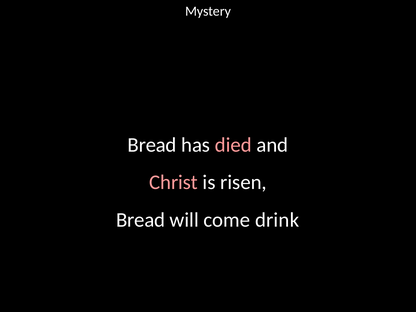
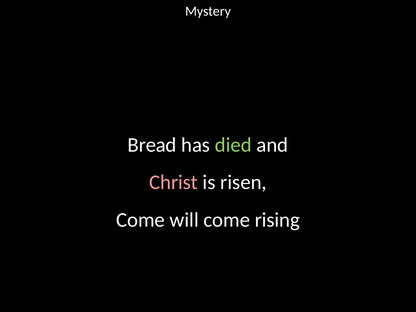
died colour: pink -> light green (233, 145)
Bread: Bread -> Come (141, 220)
drink: drink -> rising (277, 220)
